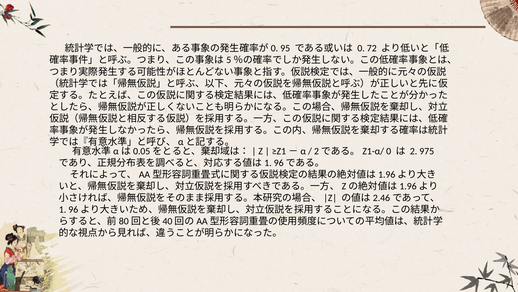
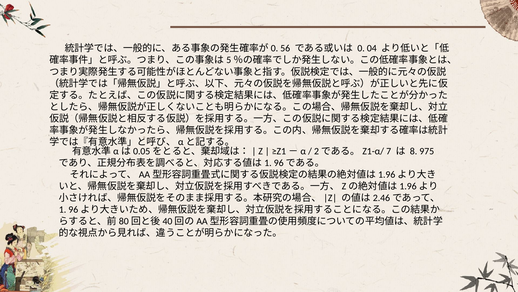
95: 95 -> 56 (285, 48)
72: 72 -> 04 (372, 48)
0: 0 -> 7 (389, 151)
2: 2 -> 8 (414, 151)
